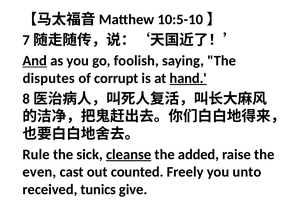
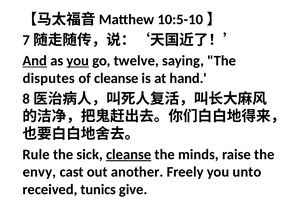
you underline: none -> present (78, 61)
foolish: foolish -> twelve (136, 61)
of corrupt: corrupt -> cleanse (116, 78)
hand underline: present -> none (188, 78)
added: added -> minds (198, 154)
even: even -> envy (39, 172)
counted: counted -> another (137, 172)
